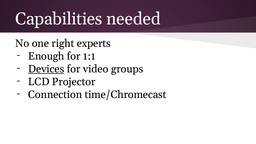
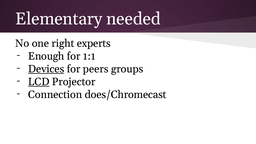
Capabilities: Capabilities -> Elementary (59, 19)
video: video -> peers (96, 69)
LCD underline: none -> present (39, 82)
time/Chromecast: time/Chromecast -> does/Chromecast (126, 95)
